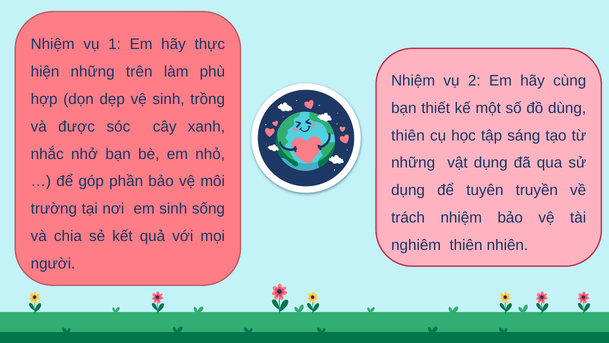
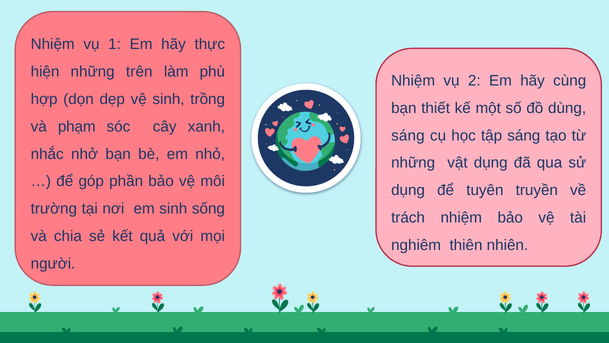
được: được -> phạm (77, 126)
thiên: thiên -> sáng (408, 135)
